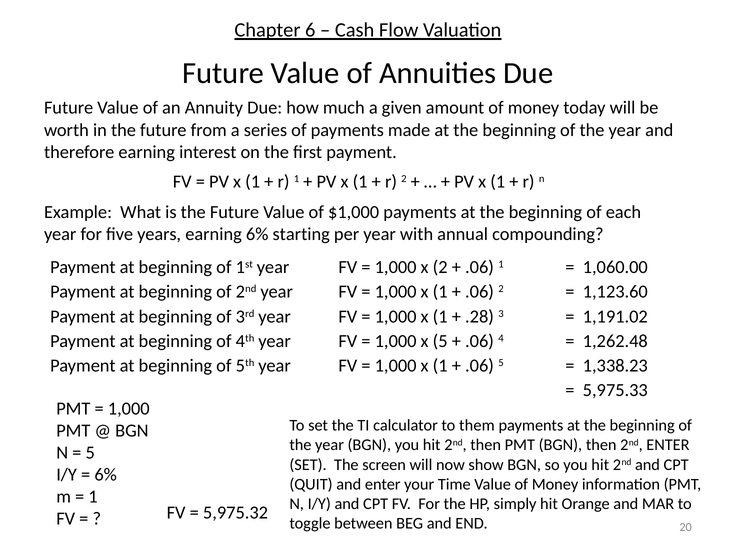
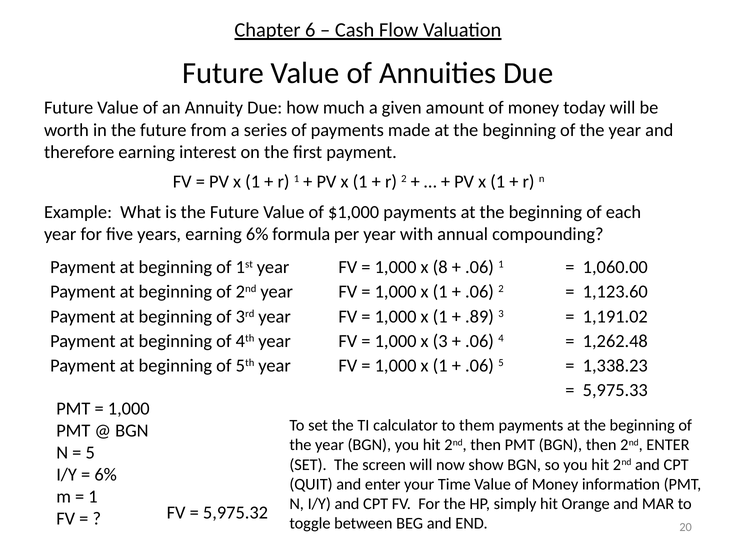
starting: starting -> formula (301, 234)
x 2: 2 -> 8 (440, 267)
.28: .28 -> .89 (479, 316)
x 5: 5 -> 3 (440, 341)
